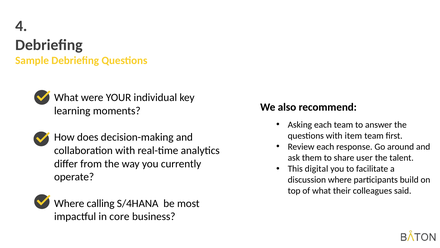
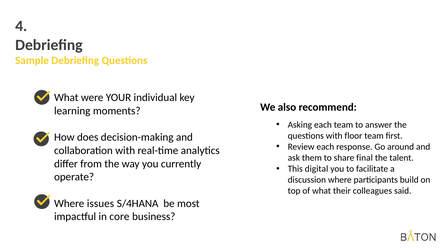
item: item -> floor (353, 135)
user: user -> final (365, 157)
calling: calling -> issues (101, 203)
